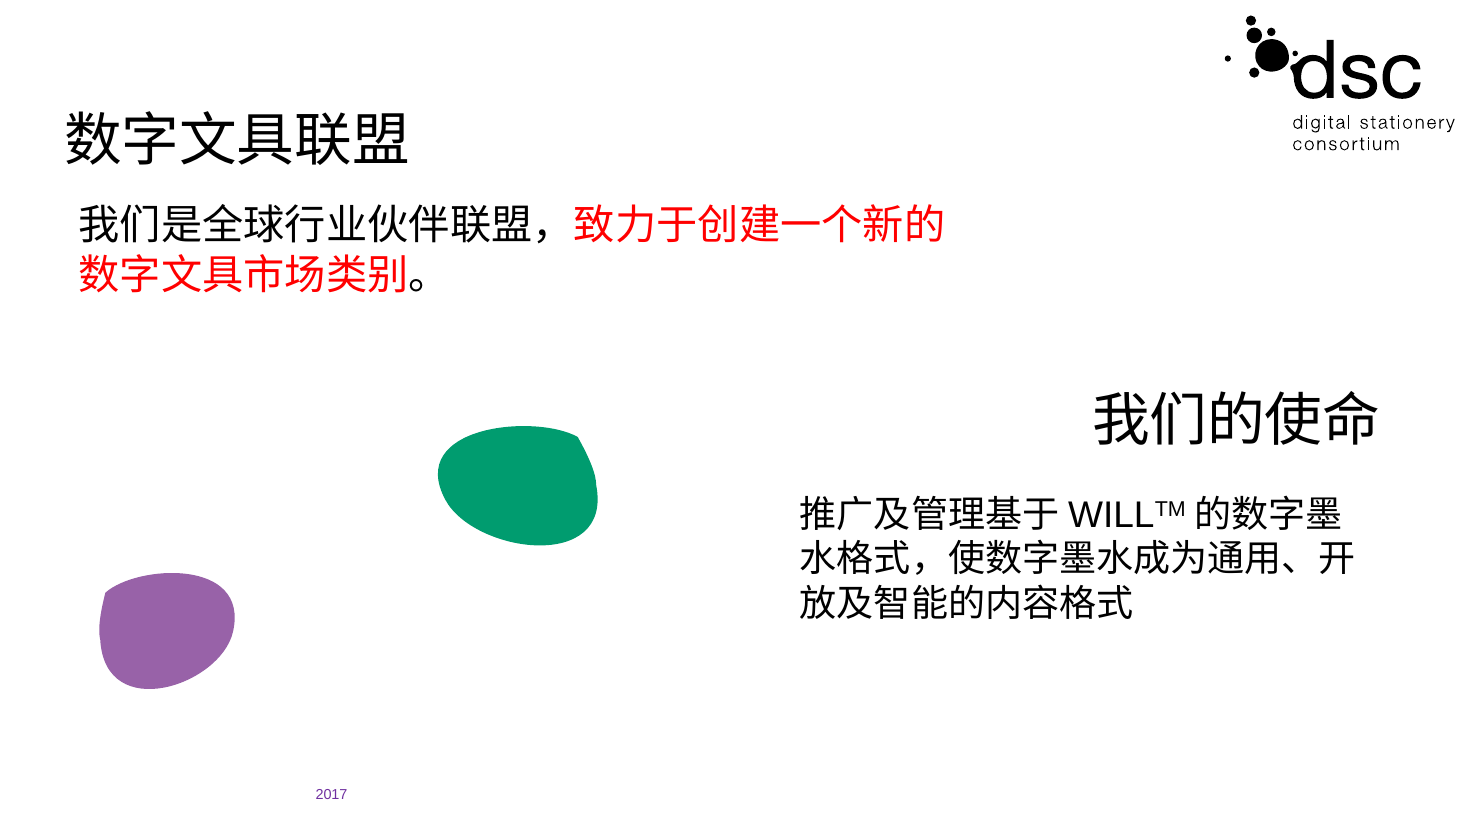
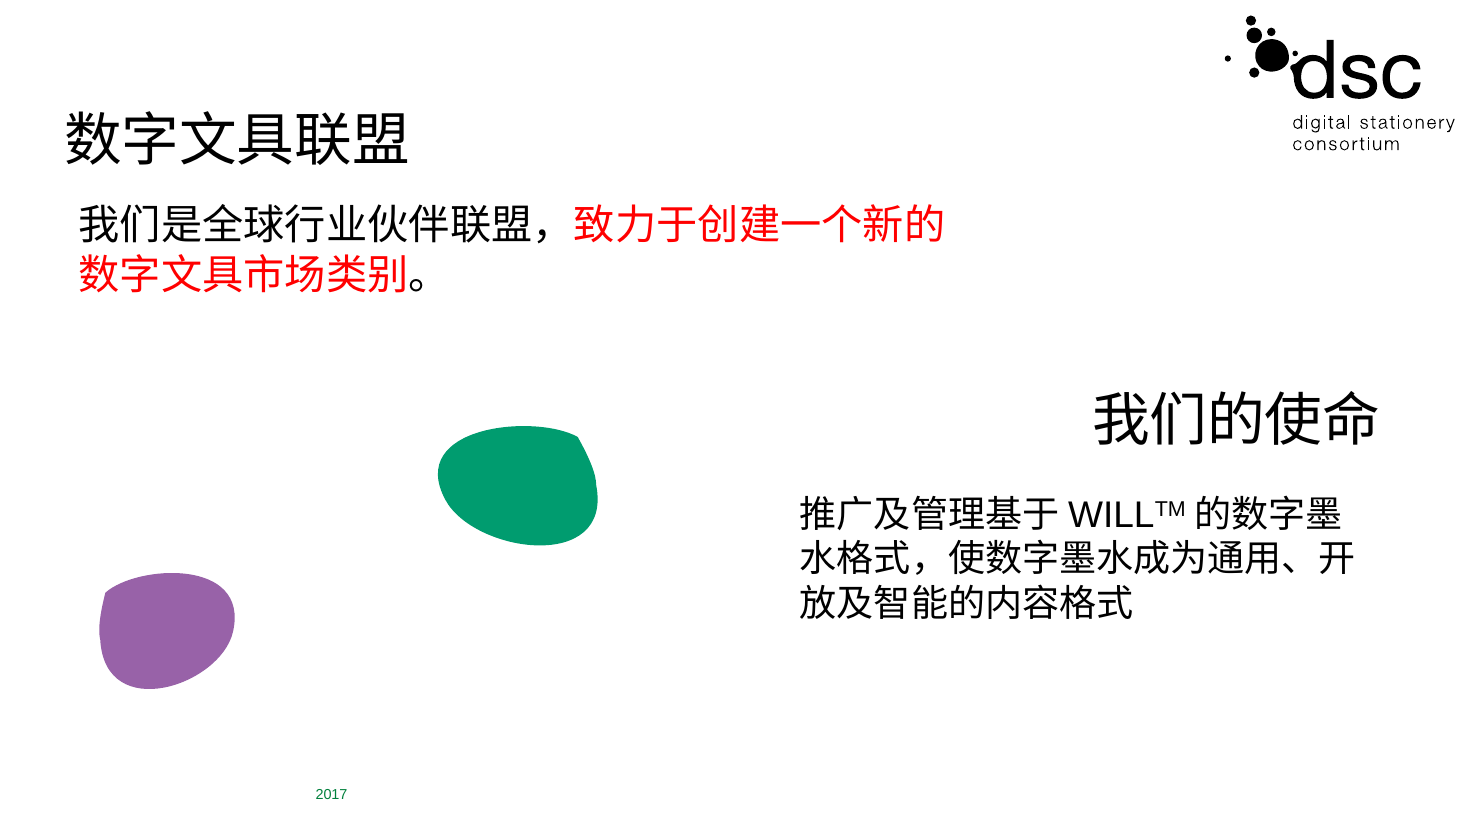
2017 colour: purple -> green (332, 795)
